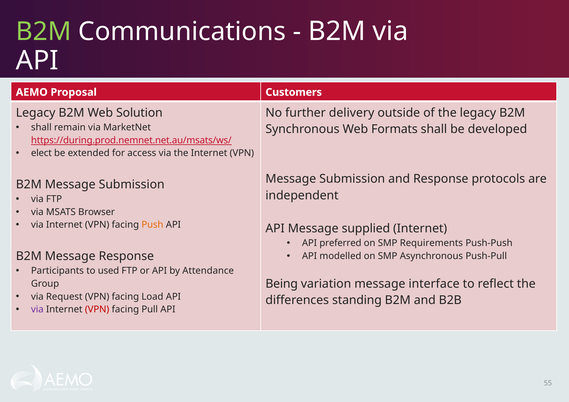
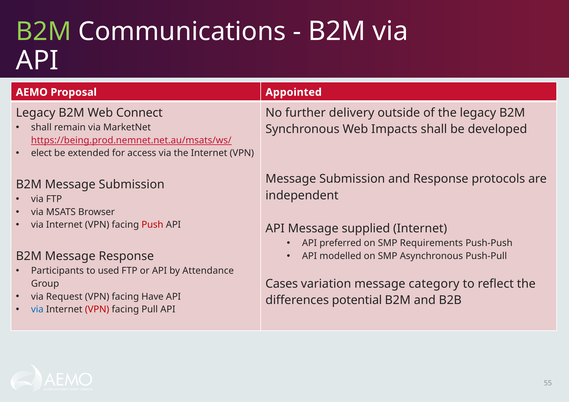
Customers: Customers -> Appointed (294, 92)
Solution: Solution -> Connect (139, 113)
Formats: Formats -> Impacts (394, 129)
https://during.prod.nemnet.net.au/msats/ws/: https://during.prod.nemnet.net.au/msats/ws/ -> https://being.prod.nemnet.net.au/msats/ws/ (131, 140)
Push colour: orange -> red (152, 225)
Being: Being -> Cases (282, 284)
interface: interface -> category (434, 284)
Load: Load -> Have (152, 297)
standing: standing -> potential (357, 301)
via colour: purple -> blue (37, 310)
